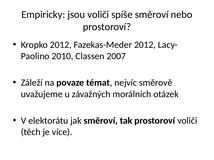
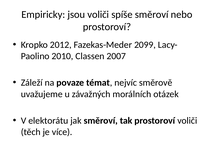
Fazekas-Meder 2012: 2012 -> 2099 (145, 45)
